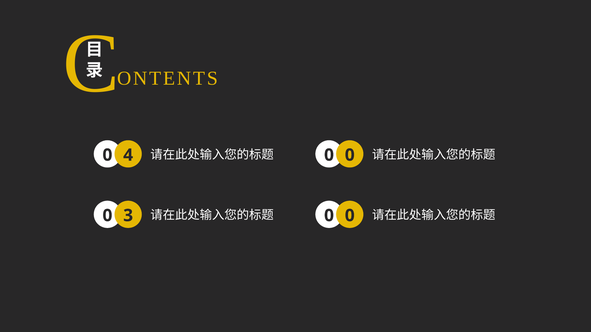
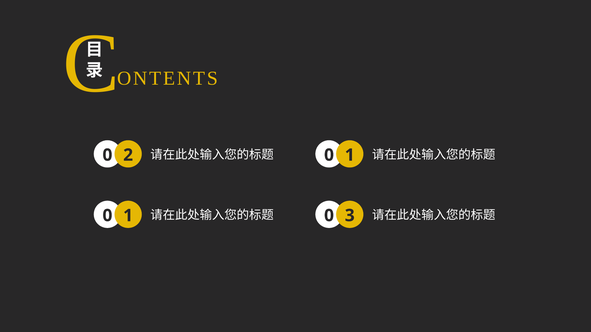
4: 4 -> 2 (128, 155)
0: 0 -> 1 (350, 155)
3: 3 -> 1 (128, 216)
0: 0 -> 3 (350, 216)
